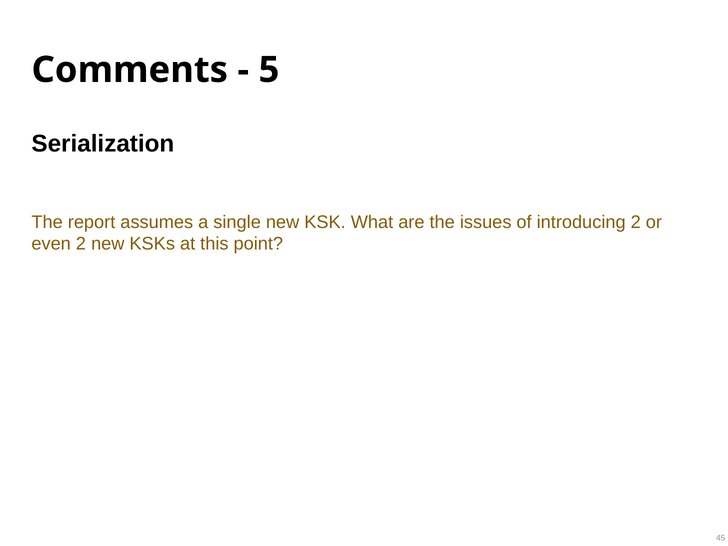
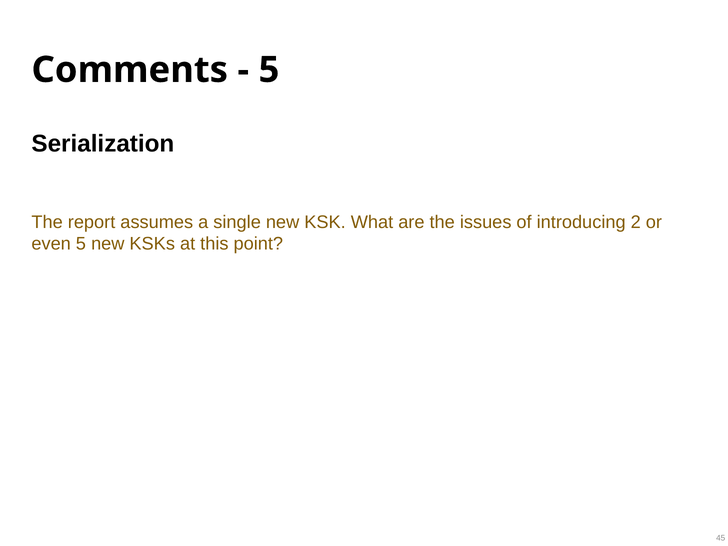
even 2: 2 -> 5 (81, 244)
